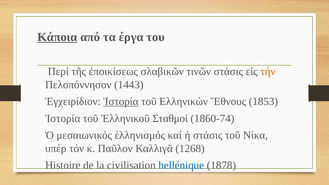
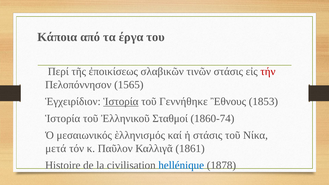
Κάποια underline: present -> none (57, 37)
τήν colour: orange -> red (268, 72)
1443: 1443 -> 1565 (129, 85)
Ελληνικών: Ελληνικών -> Γεννήθηκε (184, 102)
υπέρ: υπέρ -> μετά (56, 148)
1268: 1268 -> 1861 (190, 148)
